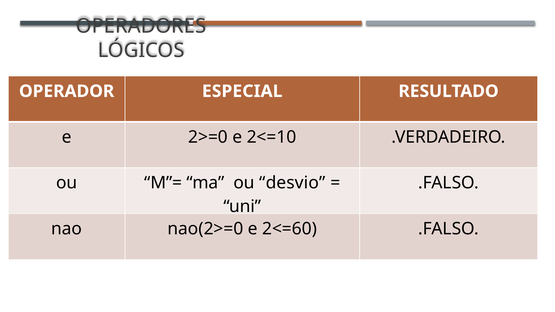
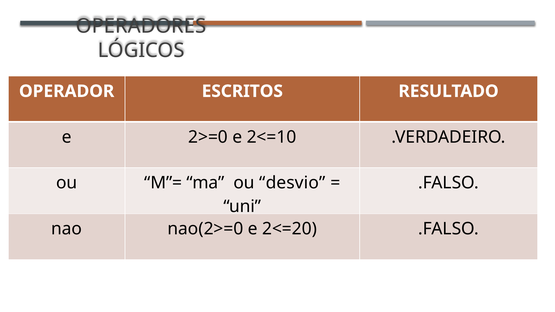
ESPECIAL: ESPECIAL -> ESCRITOS (242, 91)
2<=60: 2<=60 -> 2<=20 (290, 229)
